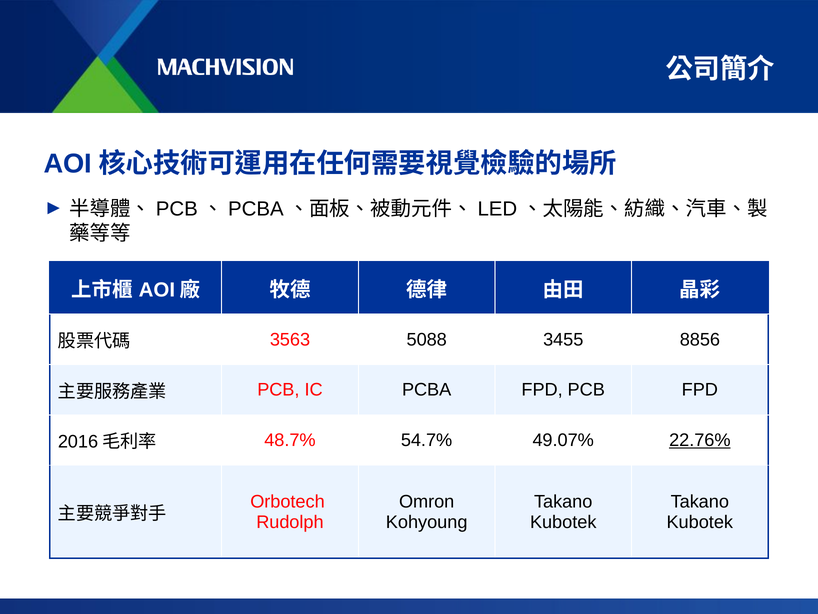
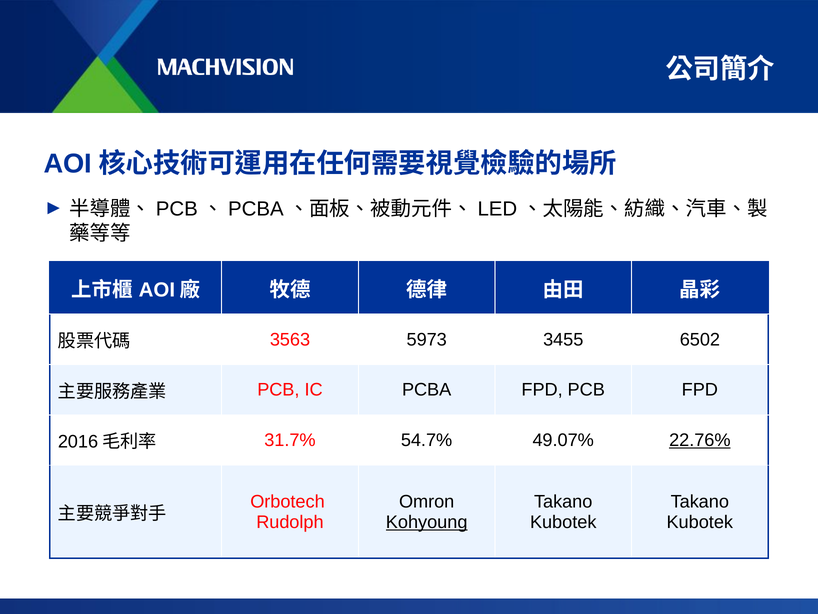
5088: 5088 -> 5973 (427, 339)
8856: 8856 -> 6502 (700, 339)
48.7%: 48.7% -> 31.7% (290, 440)
Kohyoung underline: none -> present (427, 522)
